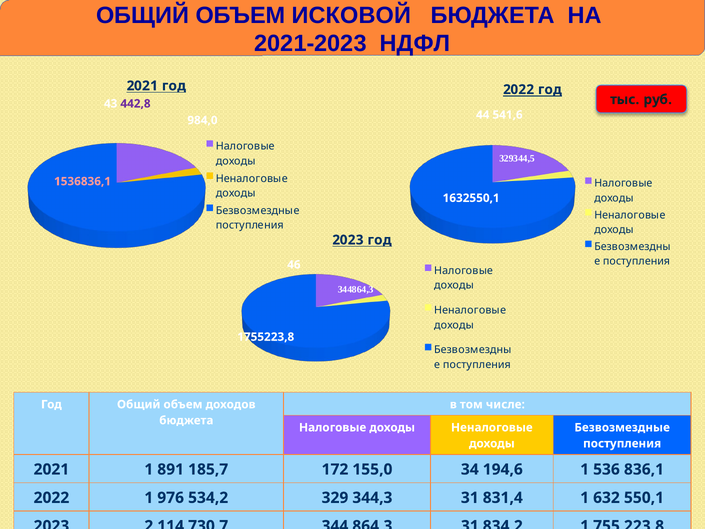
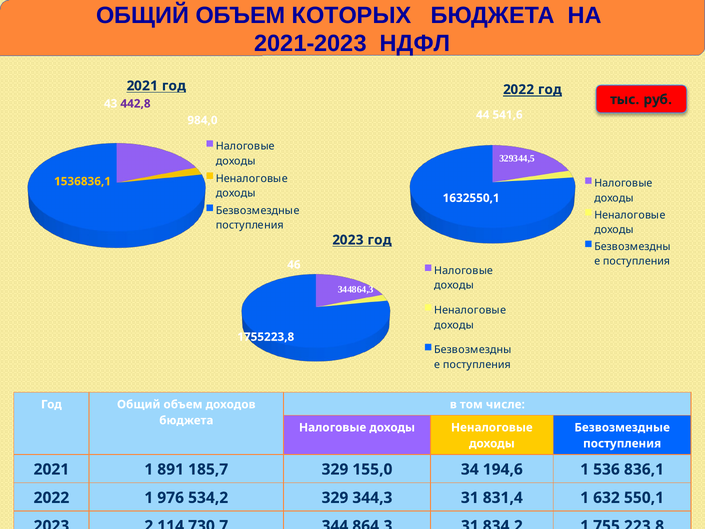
ИСКОВОЙ: ИСКОВОЙ -> КОТОРЫХ (352, 15)
1536836,1 colour: pink -> yellow (83, 181)
185,7 172: 172 -> 329 (335, 469)
